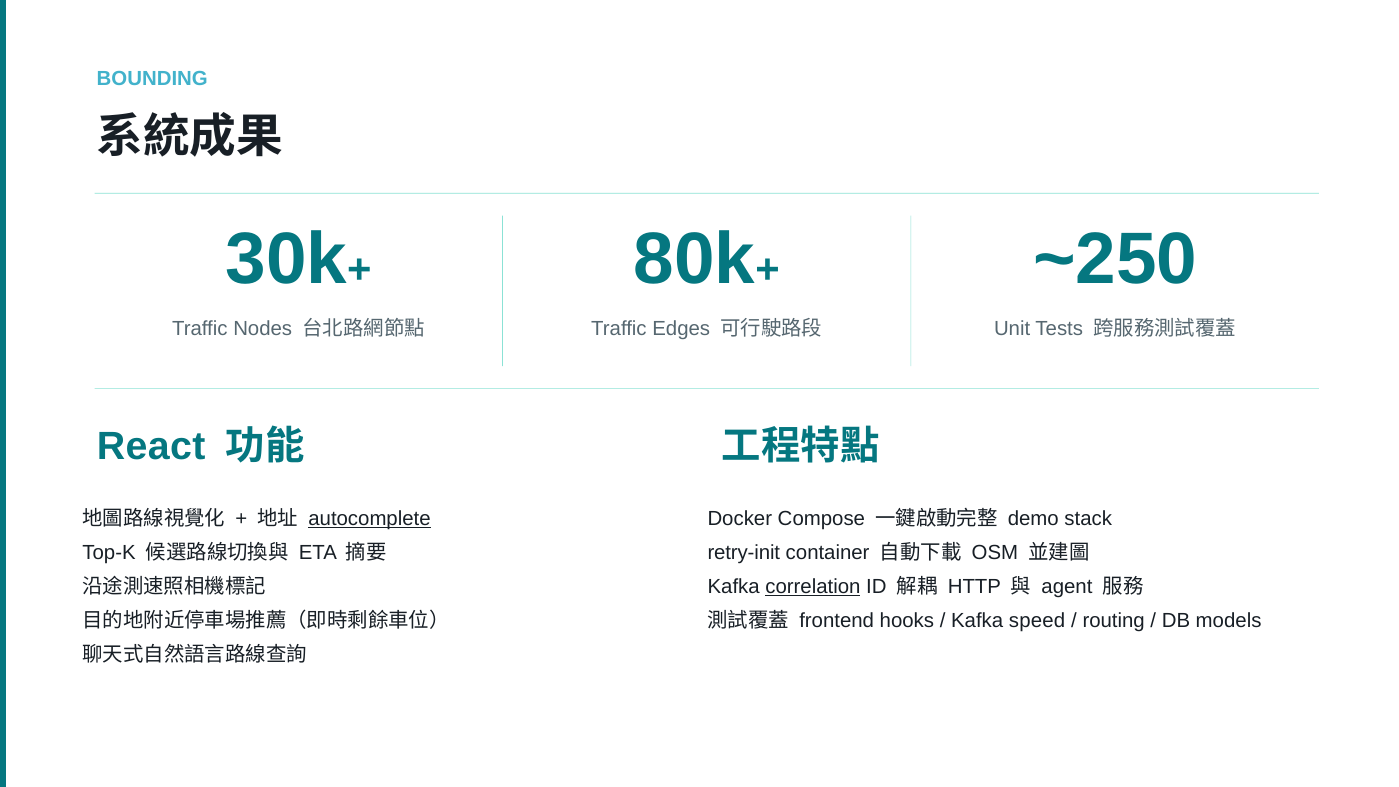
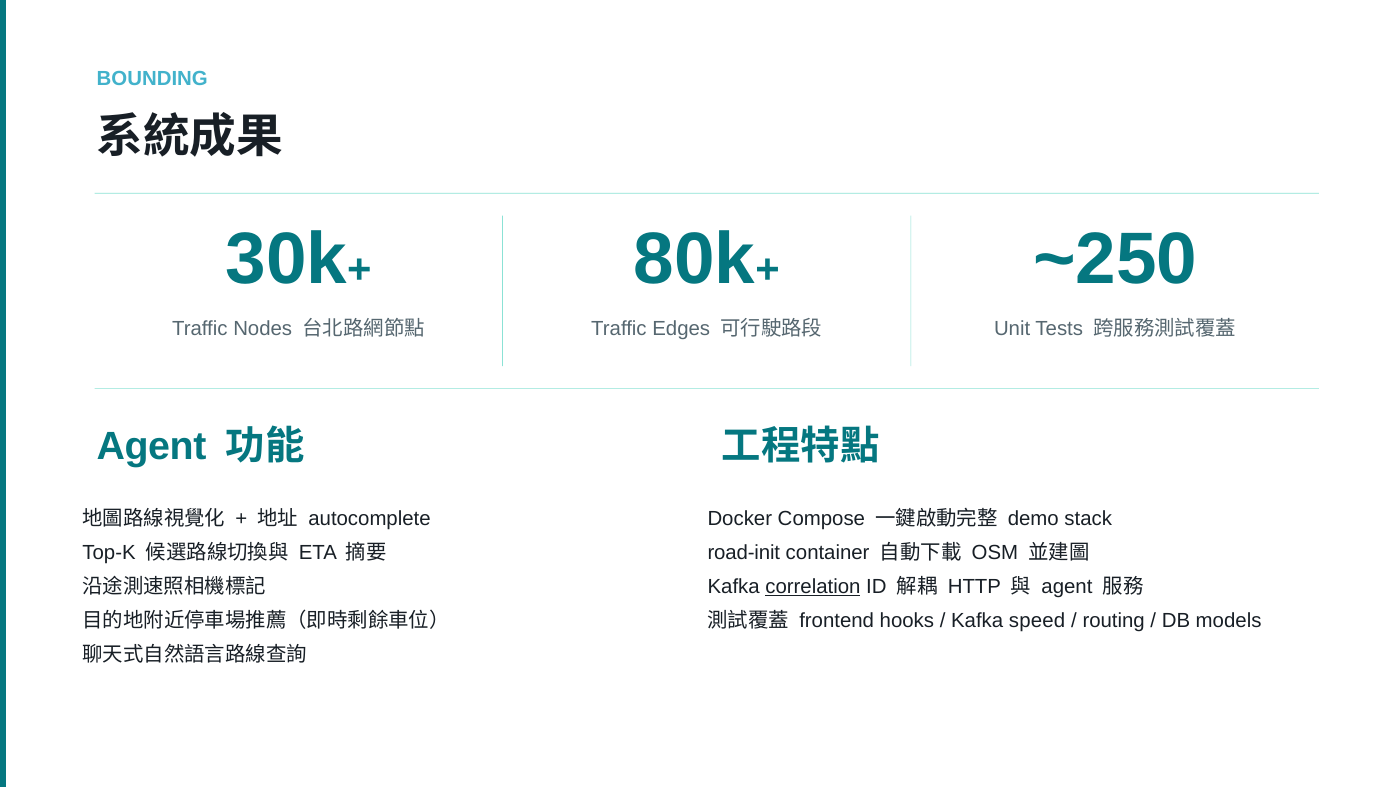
React: React -> Agent (152, 447)
autocomplete underline: present -> none (370, 519)
retry-init: retry-init -> road-init (744, 553)
